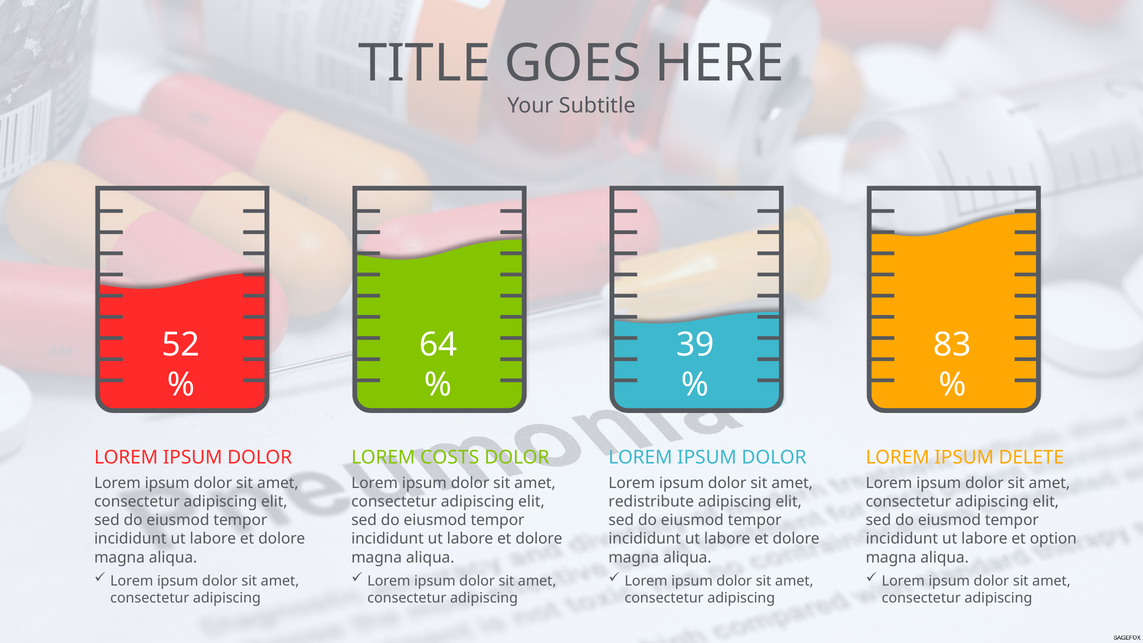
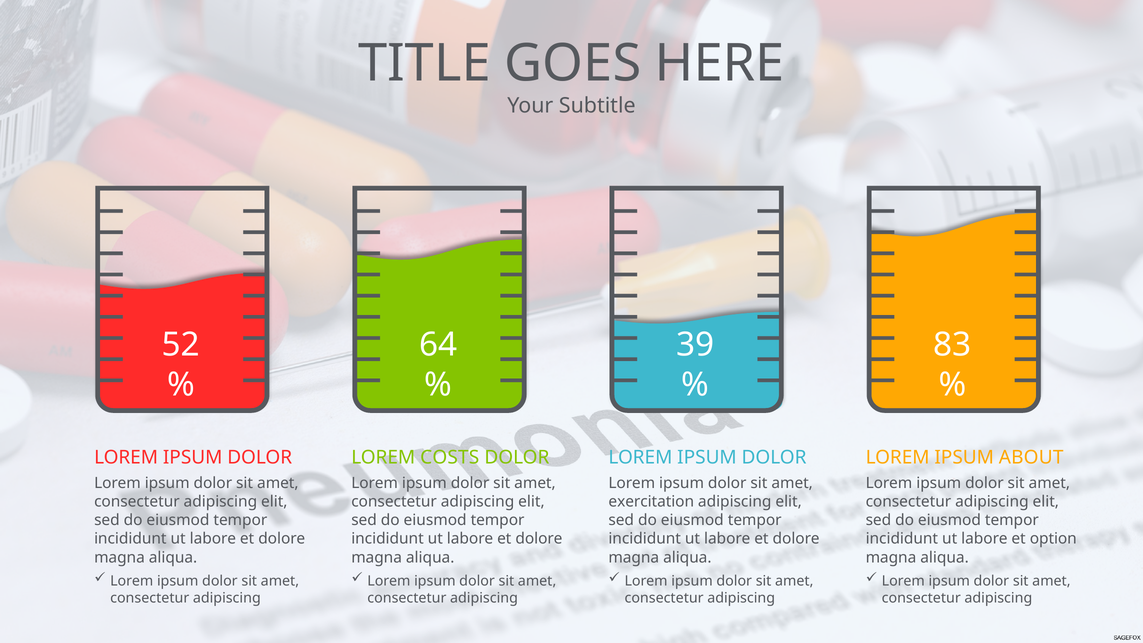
DELETE: DELETE -> ABOUT (1031, 458)
redistribute: redistribute -> exercitation (651, 502)
